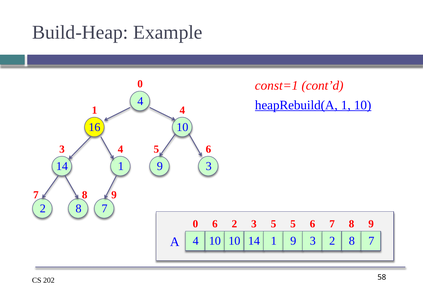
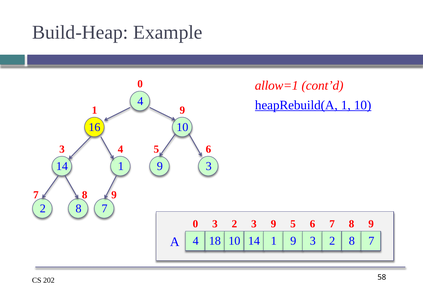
const=1: const=1 -> allow=1 (277, 85)
1 4: 4 -> 9 (182, 110)
0 6: 6 -> 3 (215, 224)
2 3 5: 5 -> 9 (273, 224)
4 10: 10 -> 18 (215, 241)
